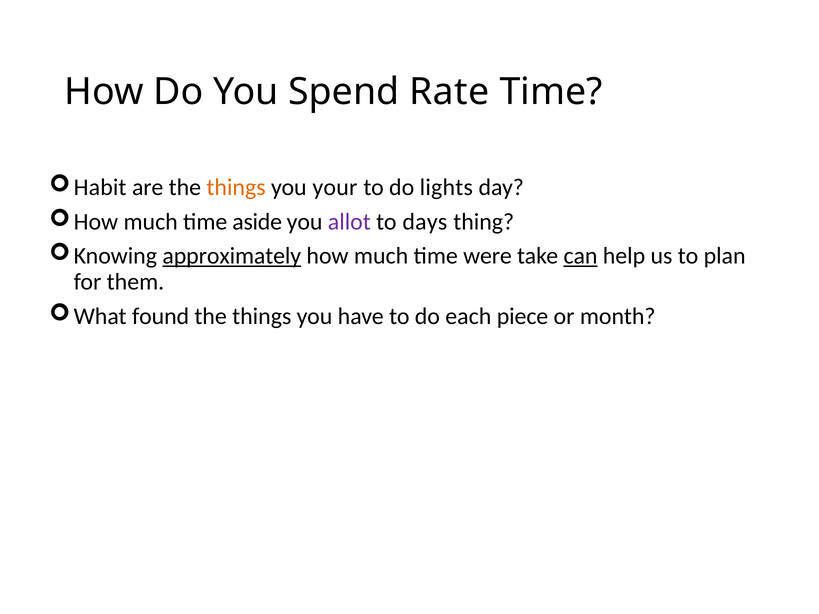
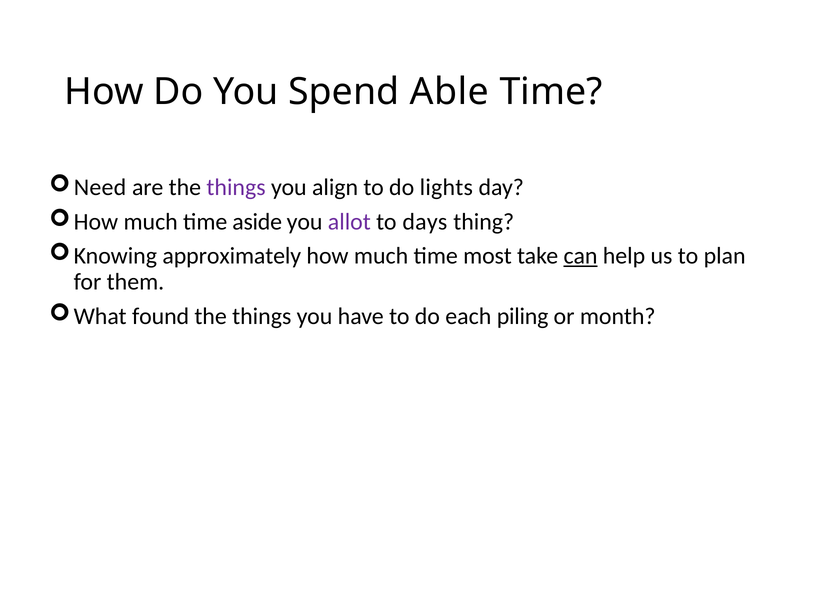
Rate: Rate -> Able (449, 92)
Habit: Habit -> Need (100, 187)
things colour: orange -> purple (236, 187)
your: your -> align (335, 187)
approximately underline: present -> none (232, 256)
were: were -> most (488, 256)
piece: piece -> piling (523, 316)
